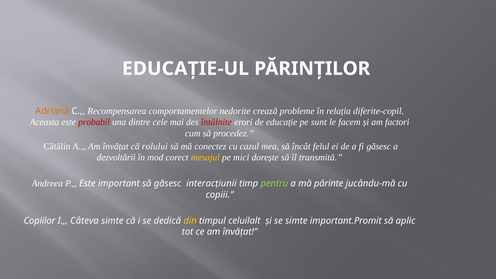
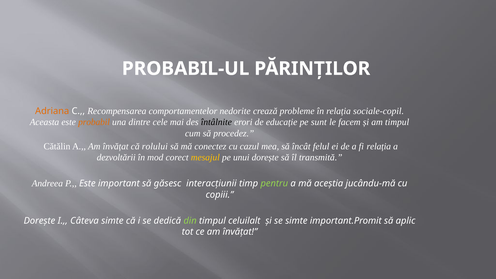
EDUCAȚIE-UL: EDUCAȚIE-UL -> PROBABIL-UL (186, 69)
diferite-copil: diferite-copil -> sociale-copil (379, 111)
probabil colour: red -> orange (94, 122)
întâlnite colour: red -> black (216, 122)
am factori: factori -> timpul (397, 122)
fi găsesc: găsesc -> relația (379, 146)
mici: mici -> unui (241, 157)
părinte: părinte -> aceștia (329, 184)
Copiilor: Copiilor -> Dorește (39, 221)
din colour: yellow -> light green (190, 221)
